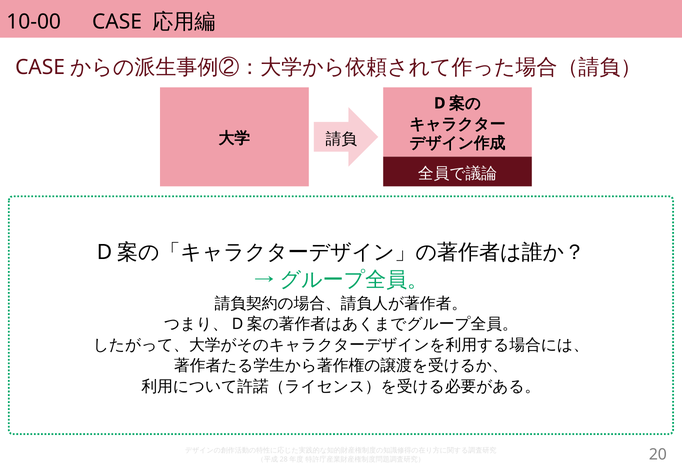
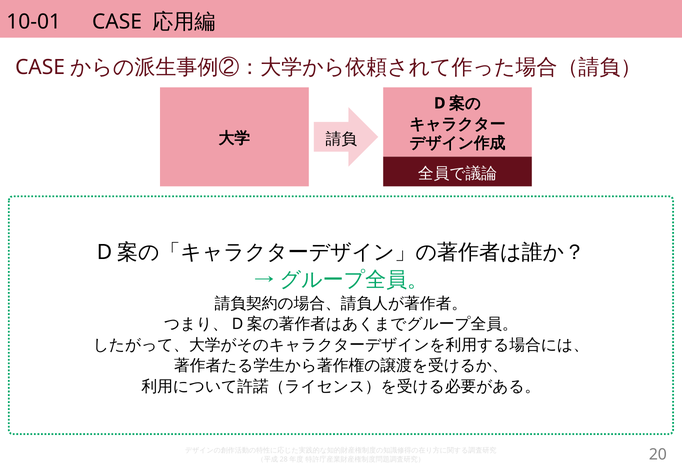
10-00: 10-00 -> 10-01 (34, 22)
